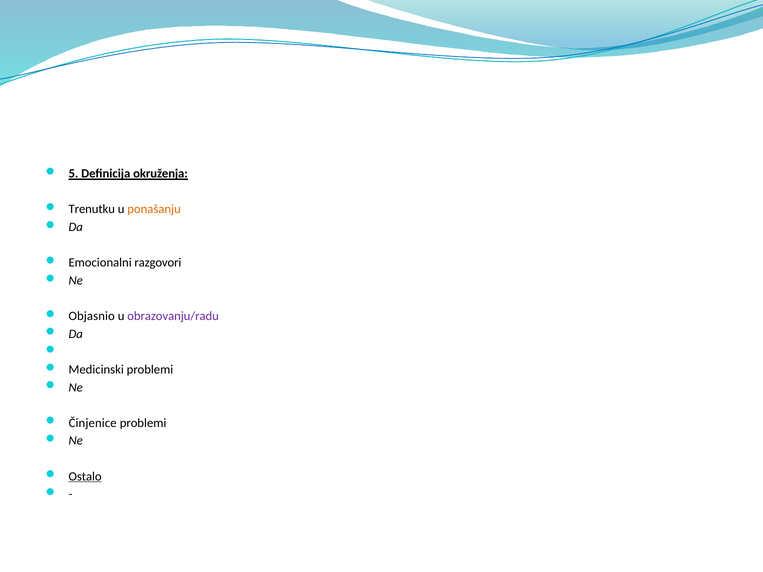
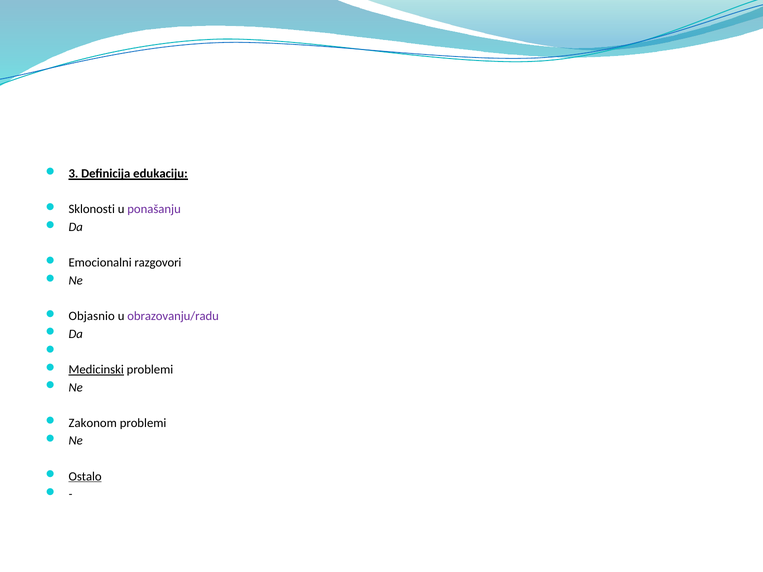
5: 5 -> 3 (73, 174)
okruženja: okruženja -> edukaciju (160, 174)
Trenutku: Trenutku -> Sklonosti (92, 209)
ponašanju colour: orange -> purple (154, 209)
Medicinski underline: none -> present (96, 370)
Činjenice: Činjenice -> Zakonom (93, 423)
